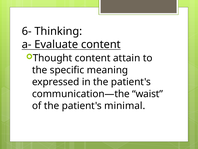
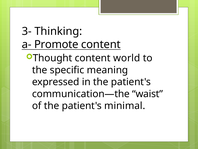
6-: 6- -> 3- (27, 31)
Evaluate: Evaluate -> Promote (56, 44)
attain: attain -> world (127, 58)
